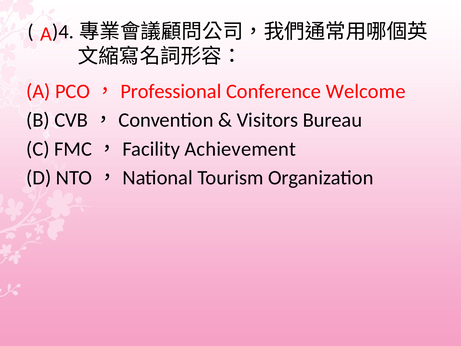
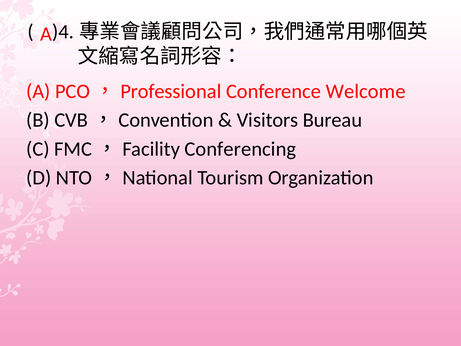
Achievement: Achievement -> Conferencing (240, 149)
